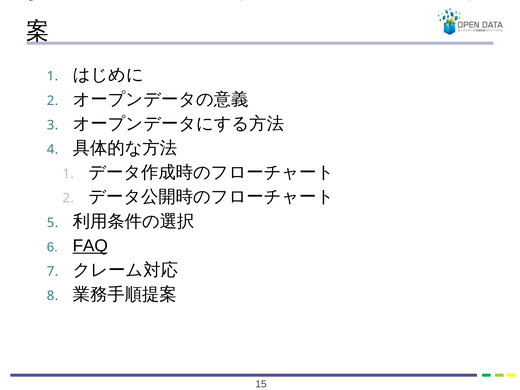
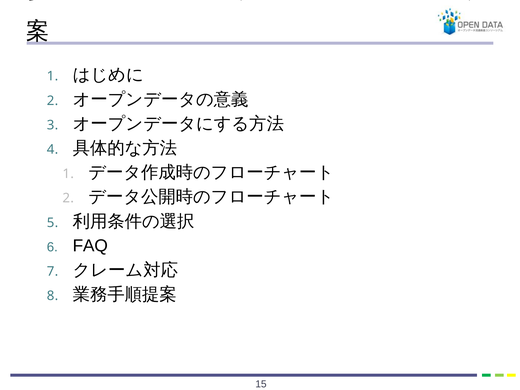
FAQ underline: present -> none (90, 246)
